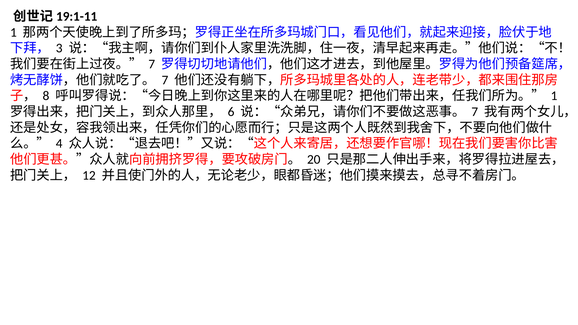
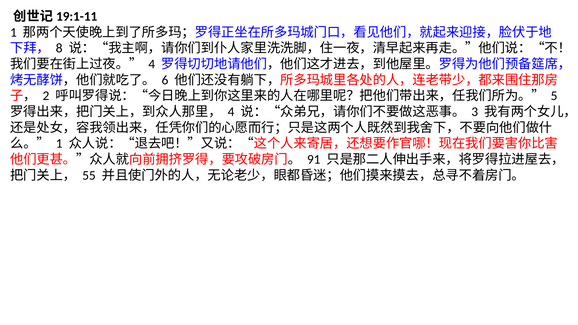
3: 3 -> 8 (59, 48)
7: 7 -> 4 (152, 64)
7: 7 -> 6 (165, 80)
8: 8 -> 2 (46, 96)
1: 1 -> 5 (554, 96)
6: 6 -> 4 (231, 112)
7: 7 -> 3 (475, 112)
4: 4 -> 1 (59, 144)
20: 20 -> 91 (314, 159)
12: 12 -> 55 (89, 175)
